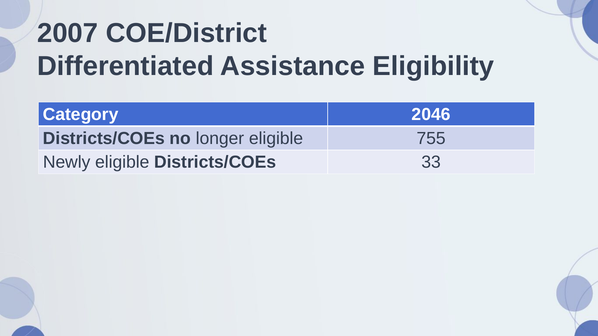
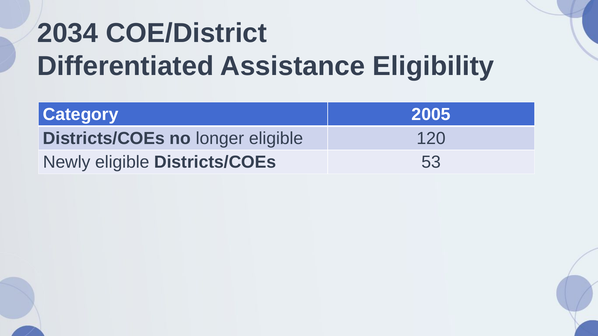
2007: 2007 -> 2034 (68, 33)
2046: 2046 -> 2005 (431, 114)
755: 755 -> 120 (431, 138)
33: 33 -> 53 (431, 162)
